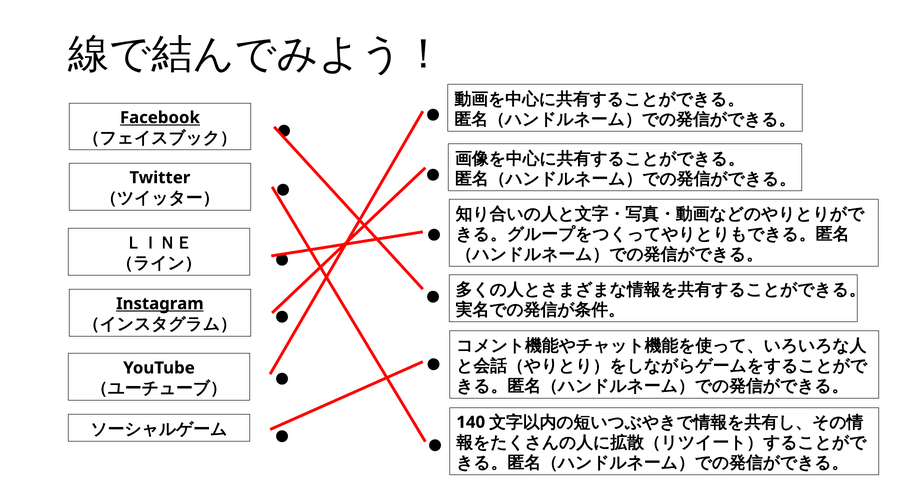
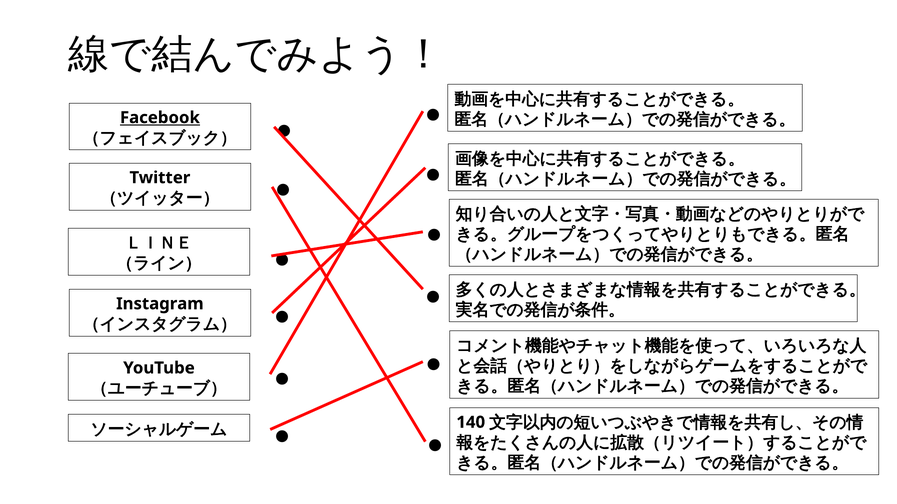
Instagram underline: present -> none (160, 304)
